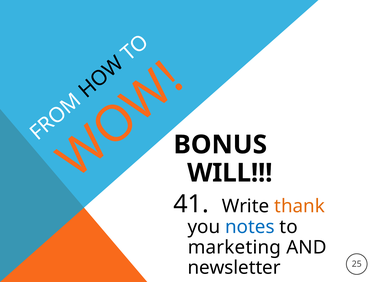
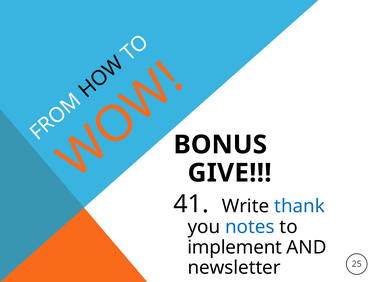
WILL: WILL -> GIVE (230, 173)
thank colour: orange -> blue (300, 207)
marketing: marketing -> implement (235, 248)
